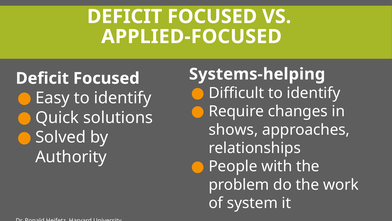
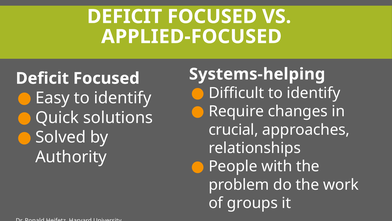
shows: shows -> crucial (233, 129)
system: system -> groups (252, 203)
